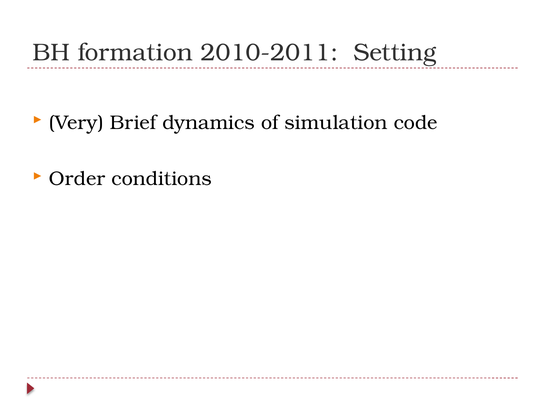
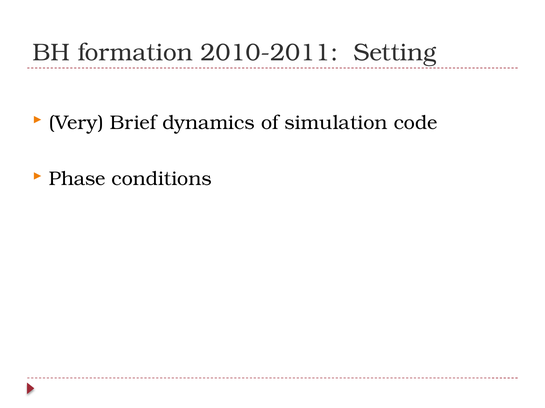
Order: Order -> Phase (77, 179)
